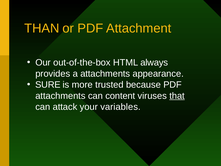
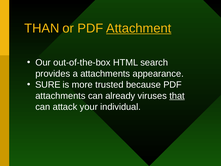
Attachment underline: none -> present (139, 28)
always: always -> search (154, 63)
content: content -> already (120, 96)
variables: variables -> individual (121, 107)
